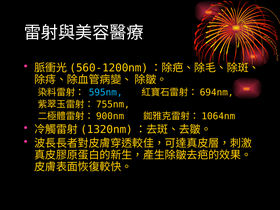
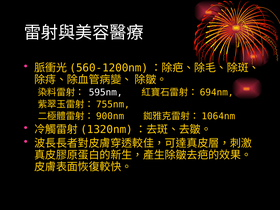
595nm colour: light blue -> white (106, 92)
